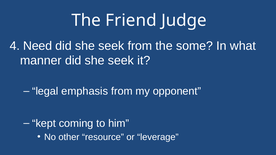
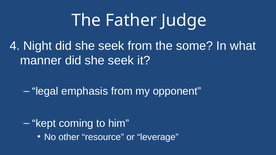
Friend: Friend -> Father (131, 20)
Need: Need -> Night (38, 46)
